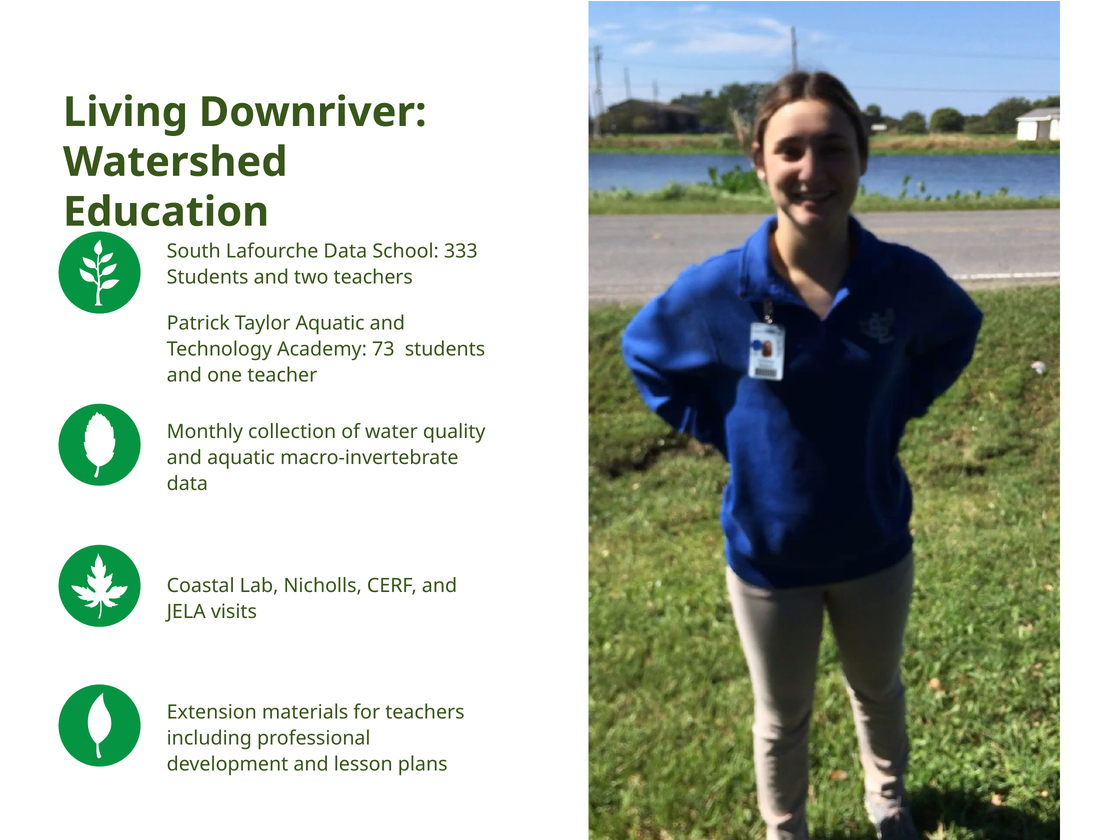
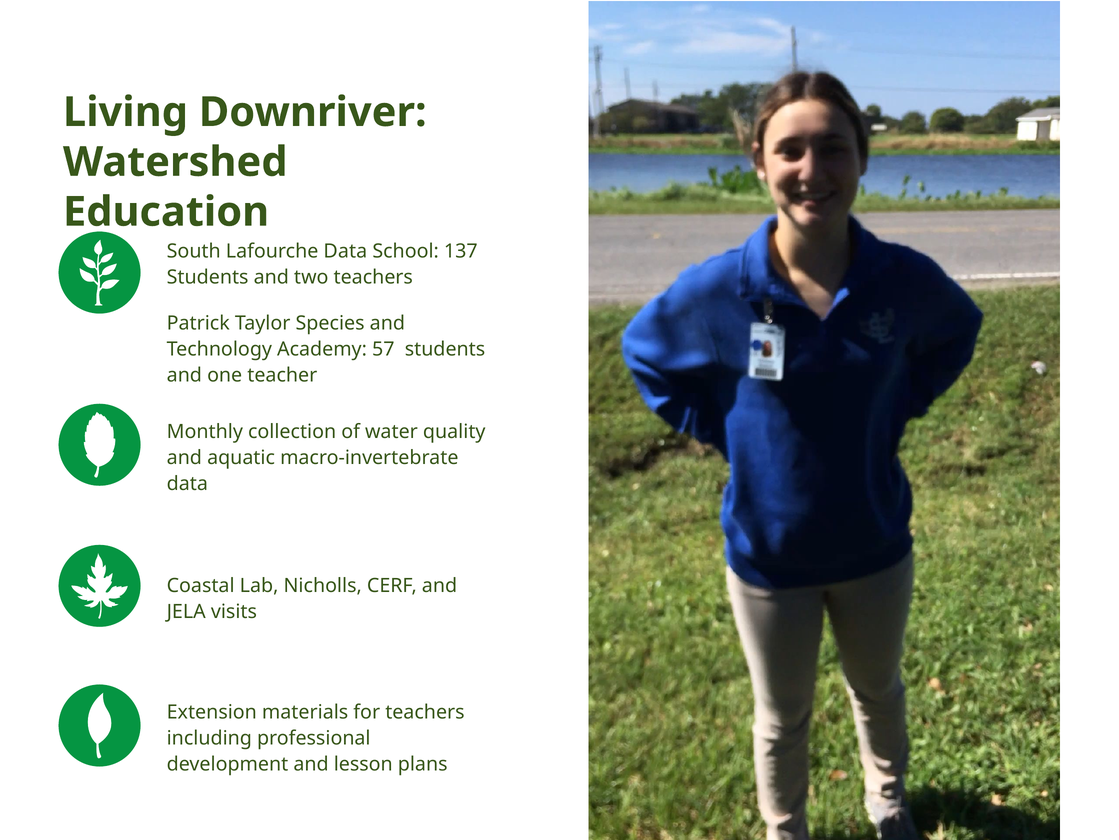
333: 333 -> 137 (461, 251)
Taylor Aquatic: Aquatic -> Species (330, 323)
73: 73 -> 57 (383, 349)
